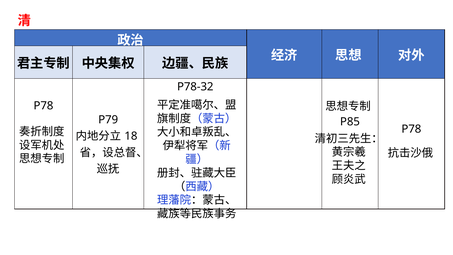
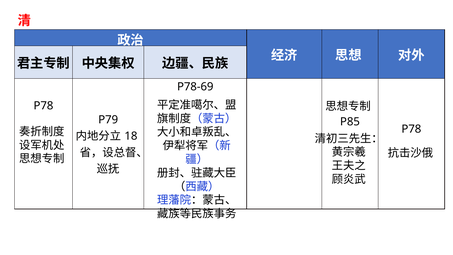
P78-32: P78-32 -> P78-69 (195, 87)
